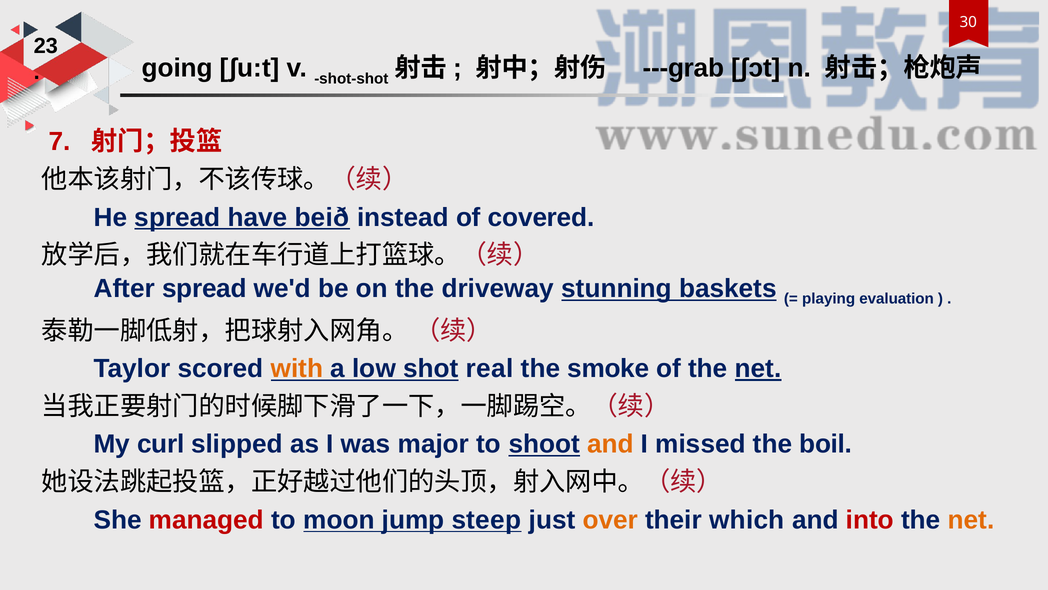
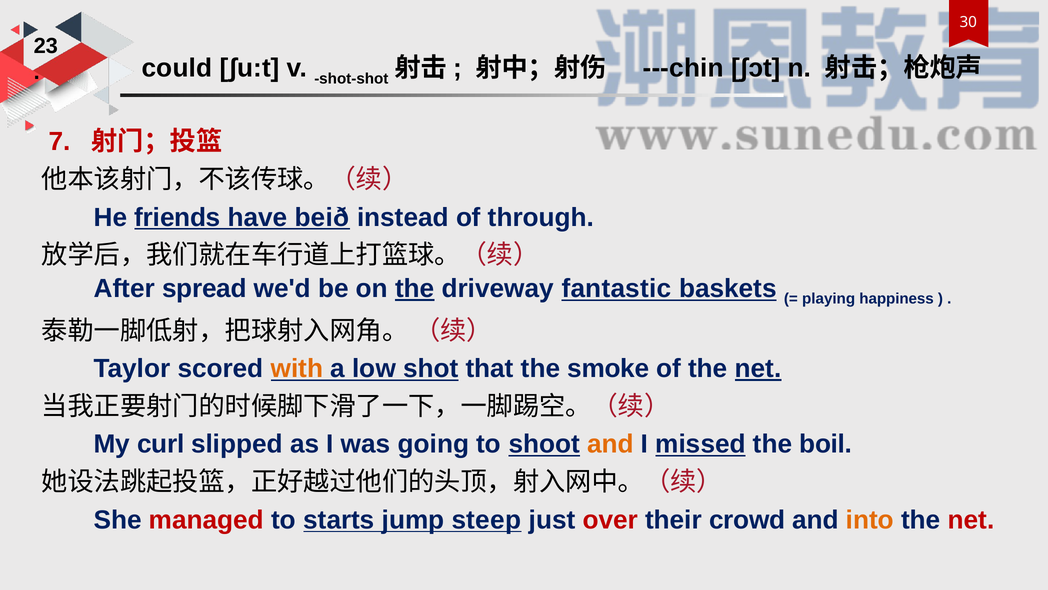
going: going -> could (177, 68)
---grab: ---grab -> ---chin (683, 68)
✍He spread: spread -> friends (177, 217)
covered: covered -> through (541, 217)
the underline: none -> present (415, 288)
stunning: stunning -> fantastic (617, 288)
evaluation: evaluation -> happiness (897, 299)
real: real -> that (490, 368)
major: major -> going (433, 444)
missed underline: none -> present (701, 444)
moon: moon -> starts (339, 520)
over colour: orange -> red (610, 520)
which: which -> crowd (747, 520)
into colour: red -> orange (870, 520)
net colour: orange -> red (971, 520)
